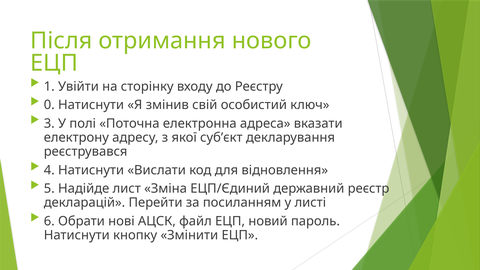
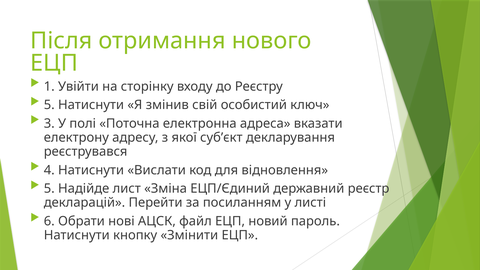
0: 0 -> 5 (49, 105)
